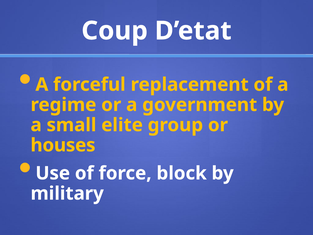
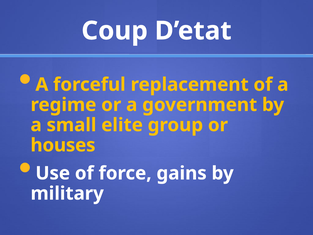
block: block -> gains (182, 173)
